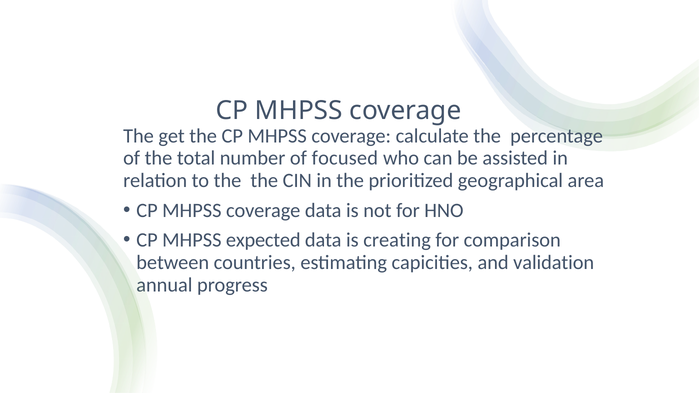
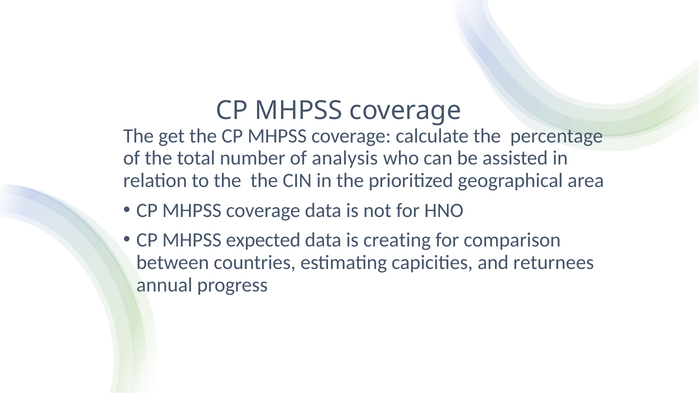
focused: focused -> analysis (345, 158)
validation: validation -> returnees (554, 263)
